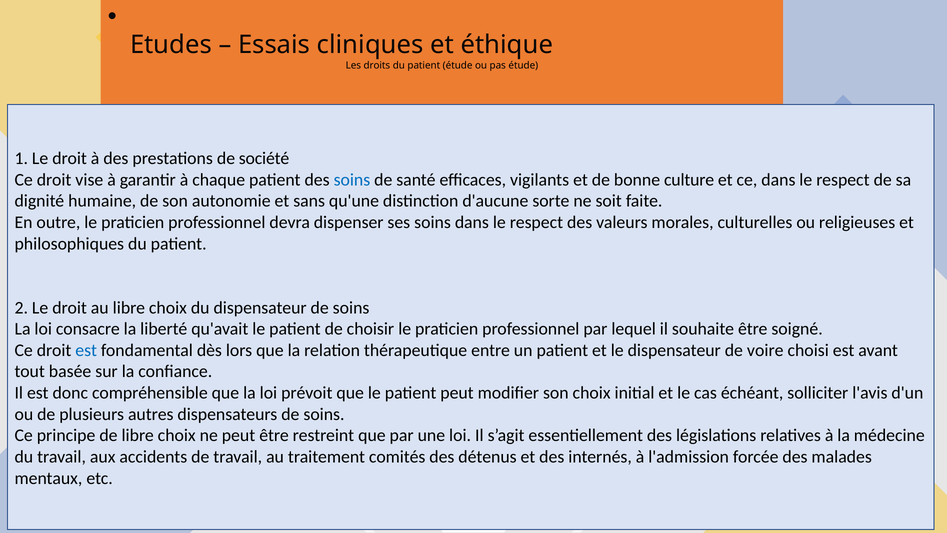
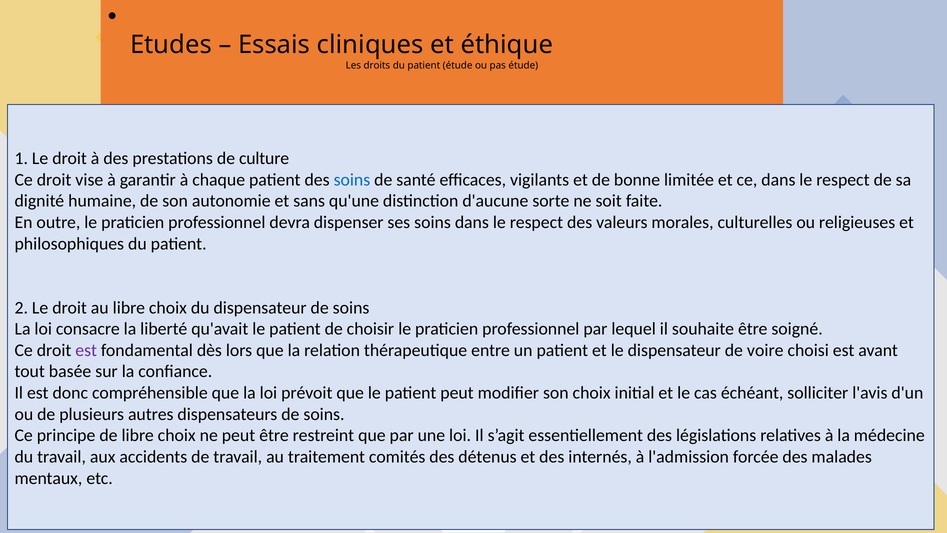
société: société -> culture (264, 158)
culture: culture -> limitée (689, 180)
est colour: blue -> purple (86, 350)
